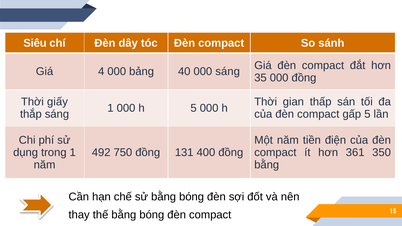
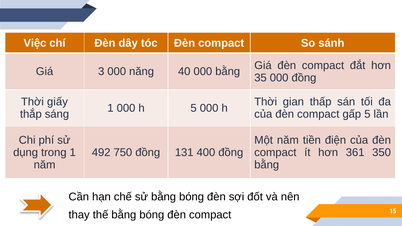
Siêu: Siêu -> Việc (35, 43)
4: 4 -> 3 (101, 72)
bảng: bảng -> năng (142, 72)
000 sáng: sáng -> bằng (228, 72)
